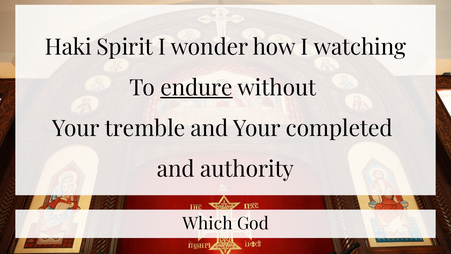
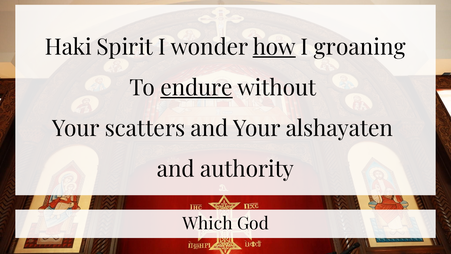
how underline: none -> present (274, 47)
watching: watching -> groaning (360, 47)
tremble: tremble -> scatters (145, 128)
completed: completed -> alshayaten (339, 128)
